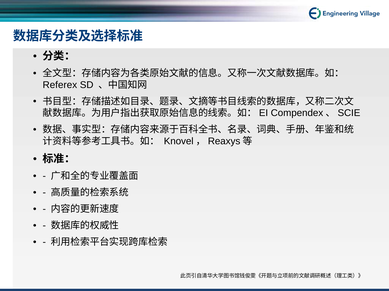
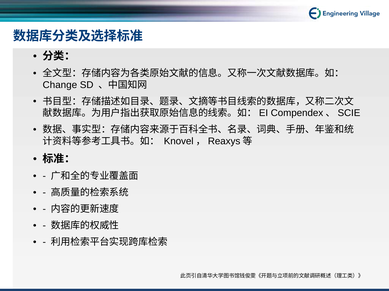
Referex: Referex -> Change (60, 85)
